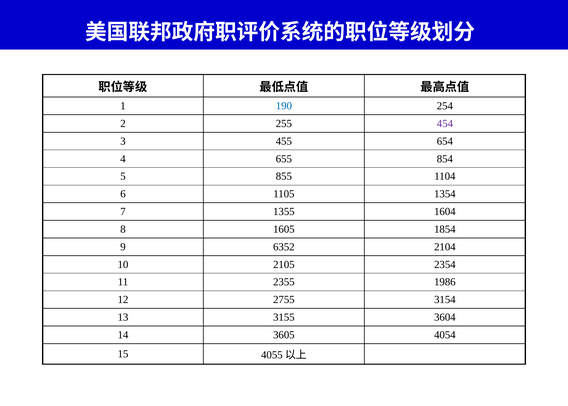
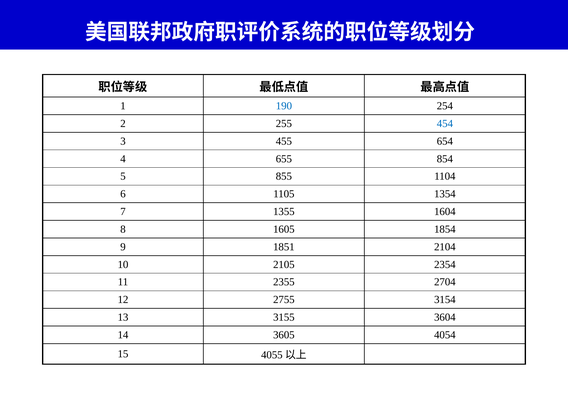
454 colour: purple -> blue (445, 123)
6352: 6352 -> 1851 (284, 247)
1986: 1986 -> 2704 (445, 282)
